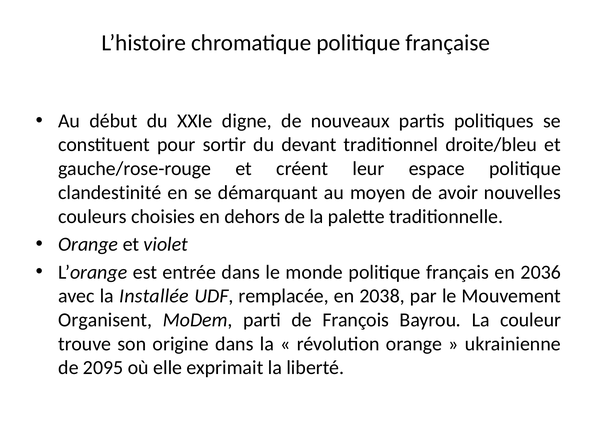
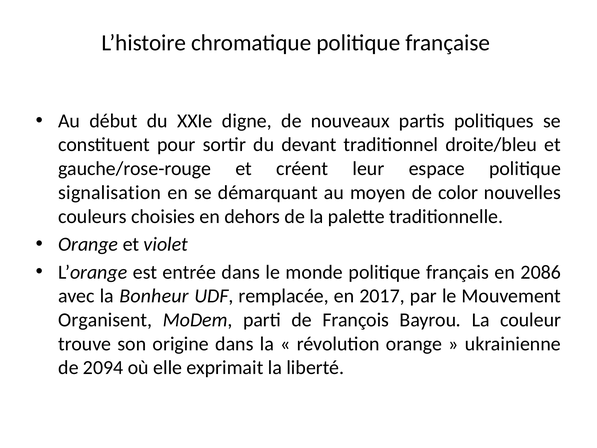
clandestinité: clandestinité -> signalisation (110, 192)
avoir: avoir -> color (458, 192)
2036: 2036 -> 2086 (541, 272)
Installée: Installée -> Bonheur (154, 296)
2038: 2038 -> 2017 (382, 296)
2095: 2095 -> 2094 (103, 368)
